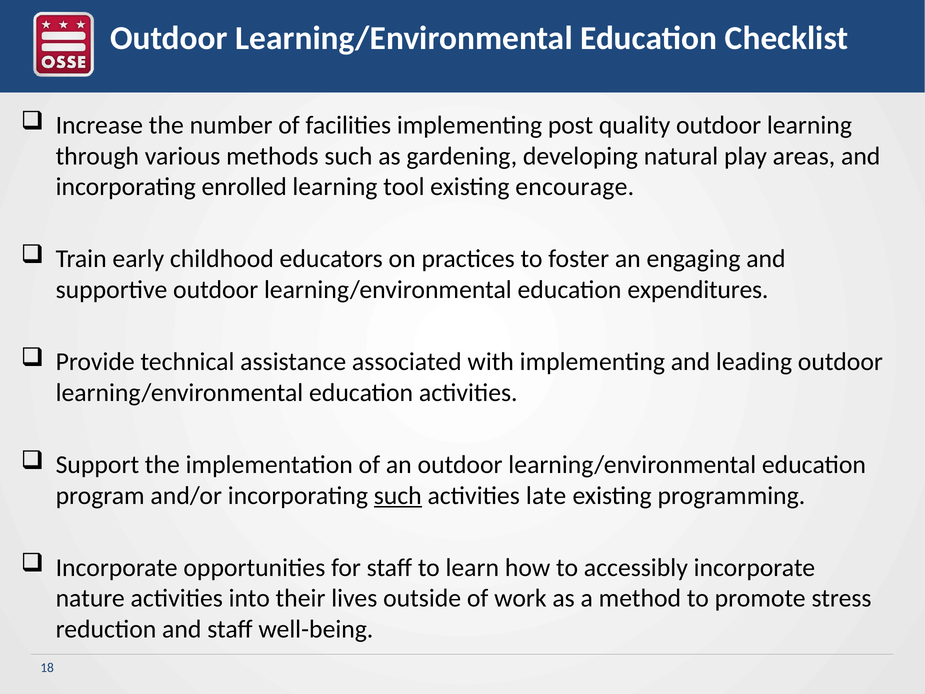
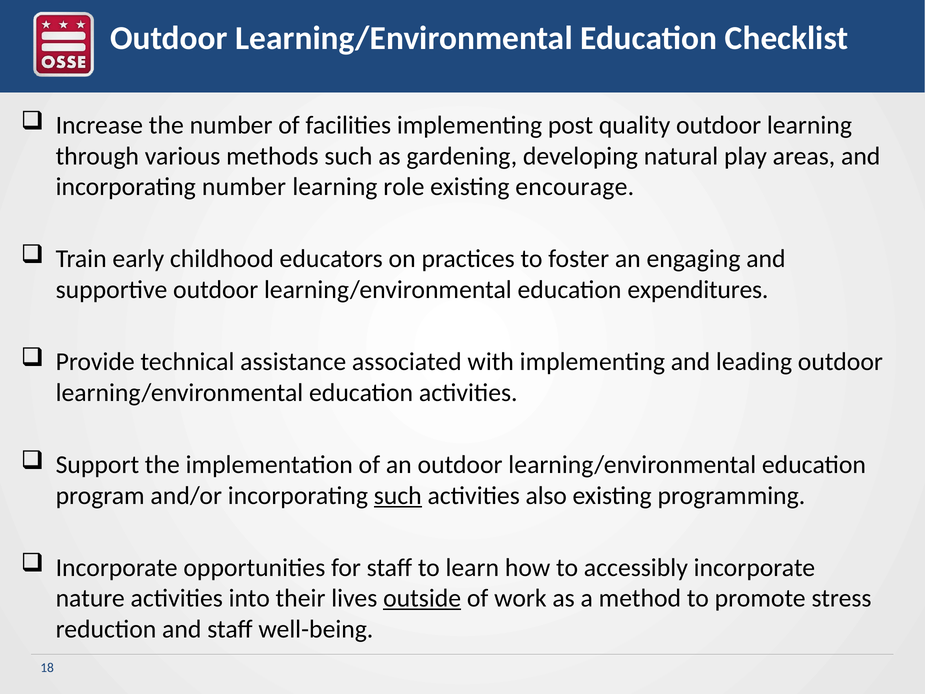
incorporating enrolled: enrolled -> number (244, 187)
tool: tool -> role (404, 187)
late: late -> also (546, 495)
outside underline: none -> present (422, 598)
